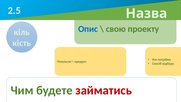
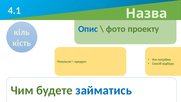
2.5: 2.5 -> 4.1 (14, 11)
свою: свою -> фото (116, 29)
займатись colour: red -> blue (104, 90)
